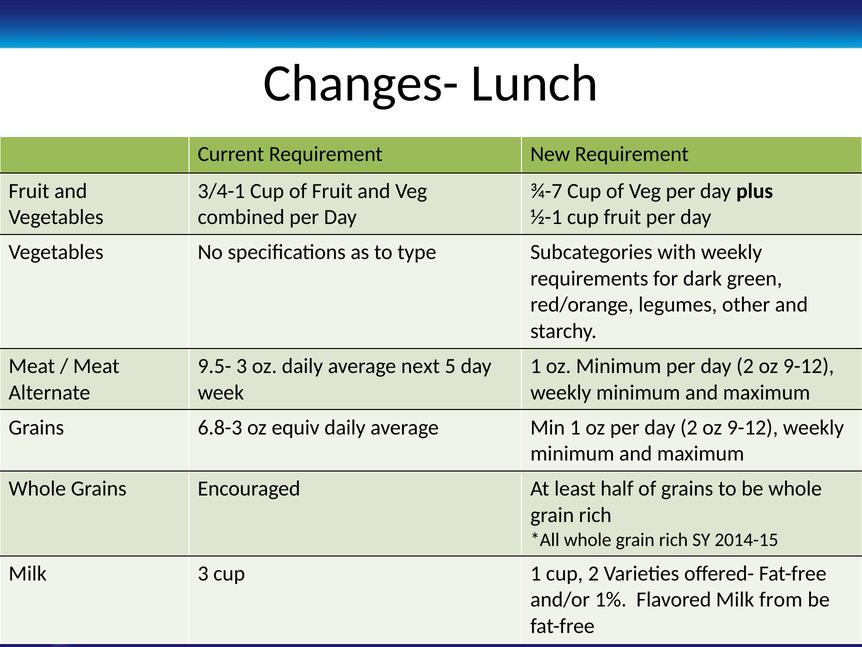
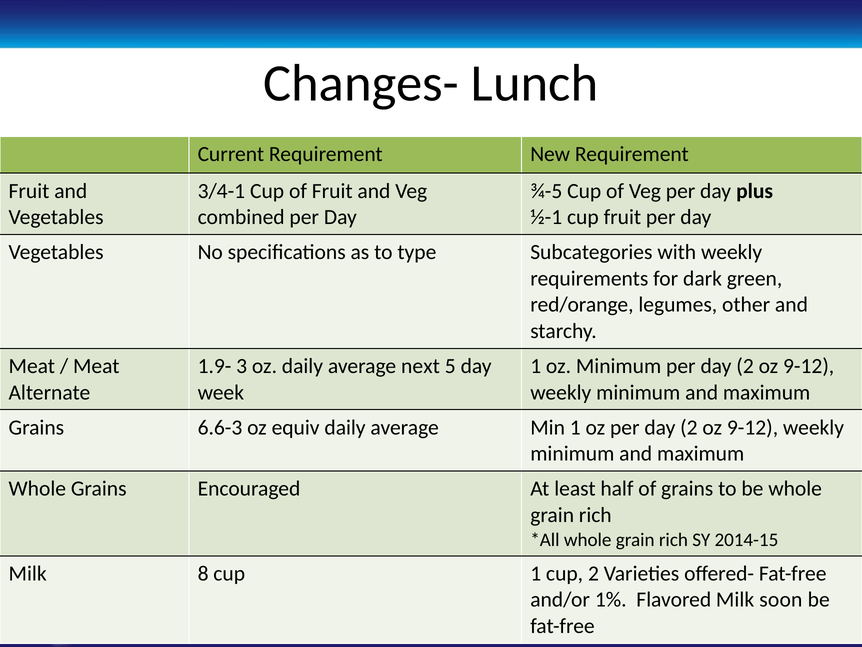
¾-7: ¾-7 -> ¾-5 (546, 191)
9.5-: 9.5- -> 1.9- (215, 366)
6.8-3: 6.8-3 -> 6.6-3 (220, 427)
Milk 3: 3 -> 8 (203, 573)
from: from -> soon (781, 599)
